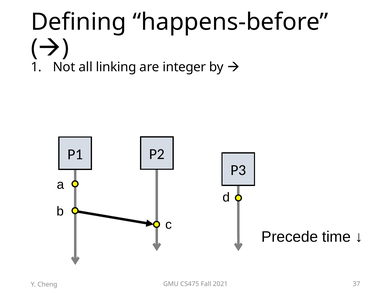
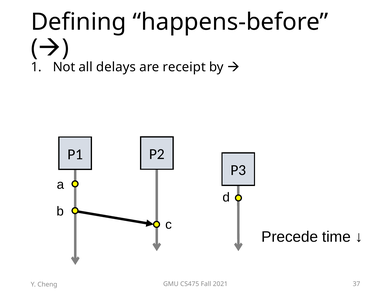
linking: linking -> delays (116, 67)
integer: integer -> receipt (184, 67)
